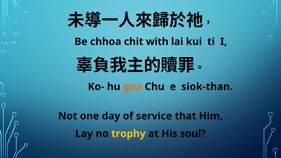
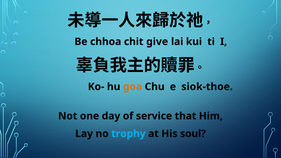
with: with -> give (157, 42)
siok-than: siok-than -> siok-thoe (207, 87)
trophy colour: yellow -> light blue (128, 134)
